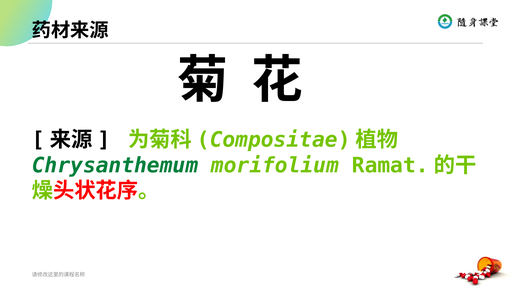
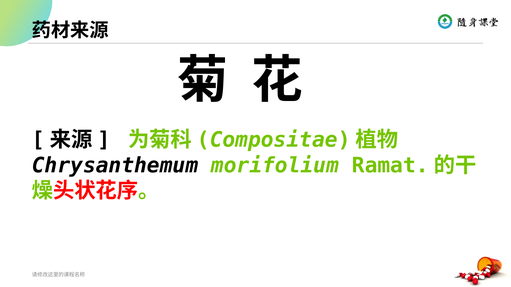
Chrysanthemum colour: green -> black (115, 166)
